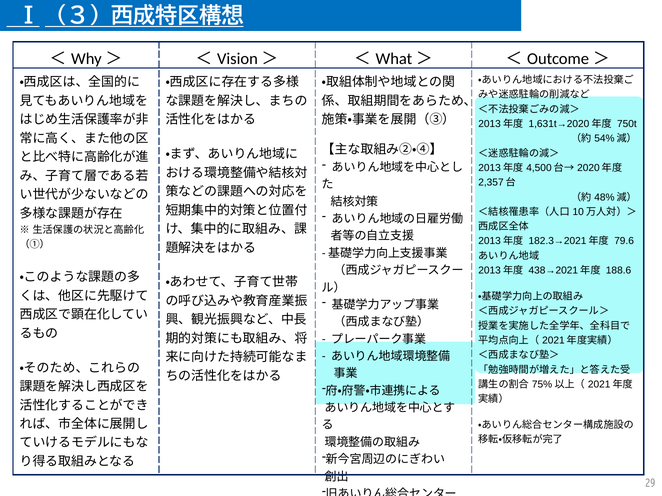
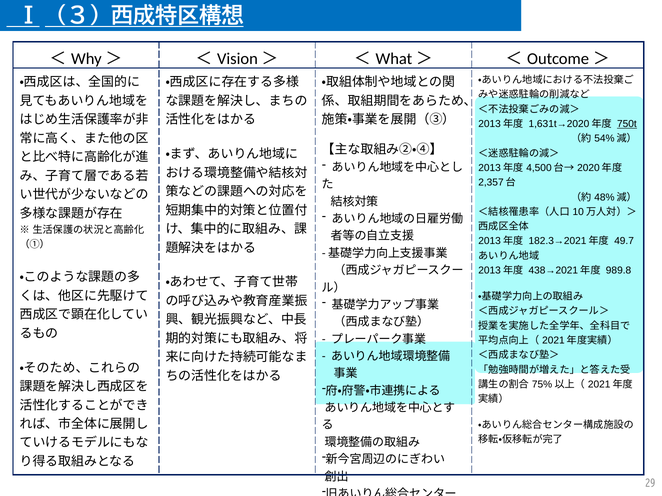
750t underline: none -> present (627, 124)
79.6: 79.6 -> 49.7 (624, 241)
188.6: 188.6 -> 989.8 (619, 271)
